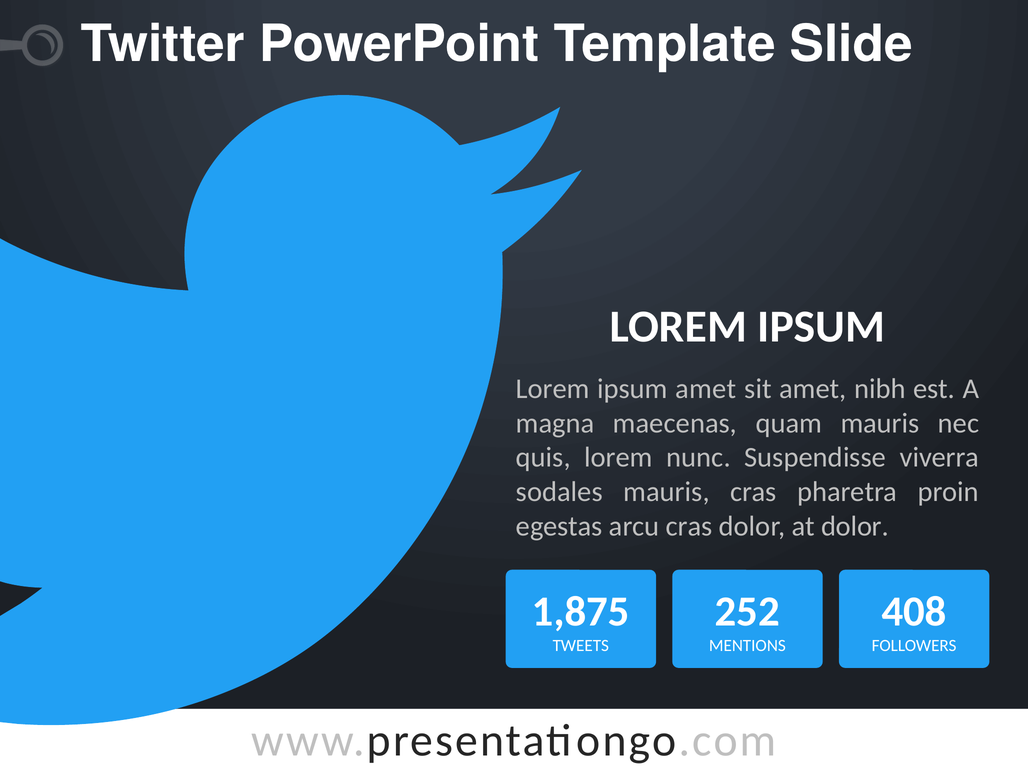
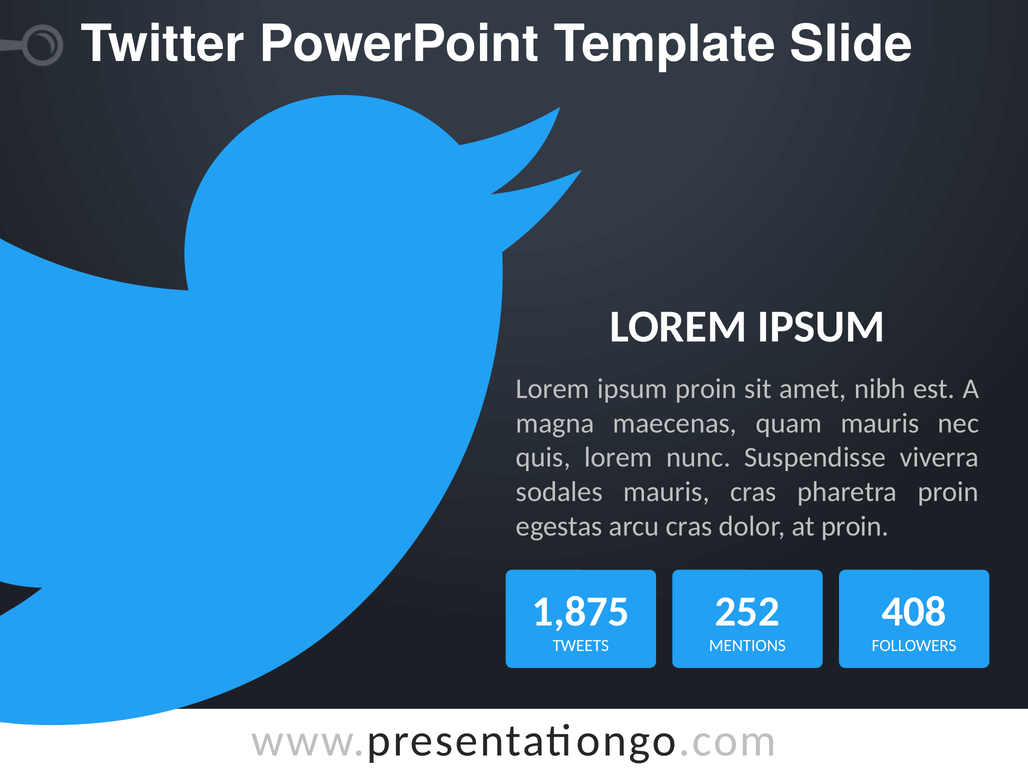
ipsum amet: amet -> proin (706, 389)
at dolor: dolor -> proin (855, 526)
